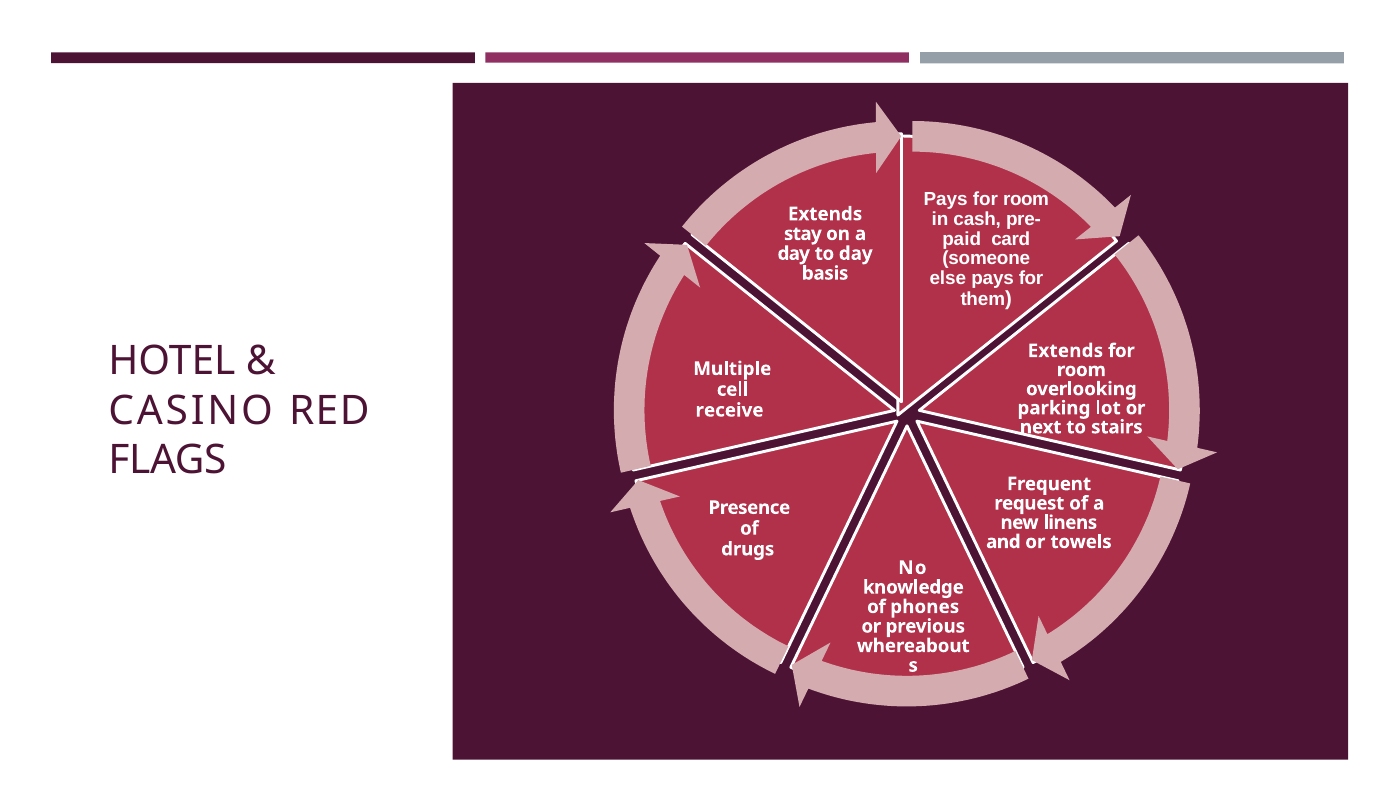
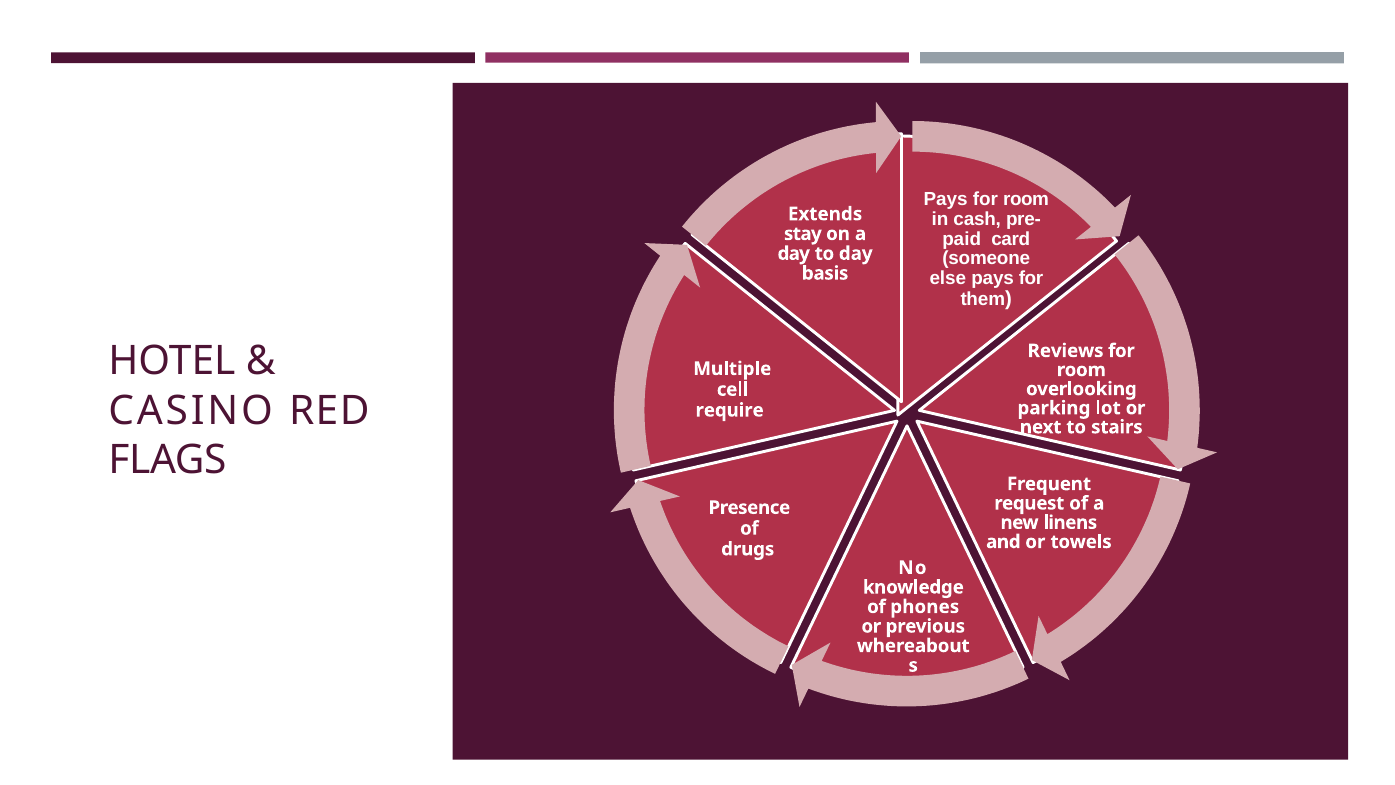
Extends: Extends -> Reviews (1066, 351)
receive: receive -> require (730, 410)
